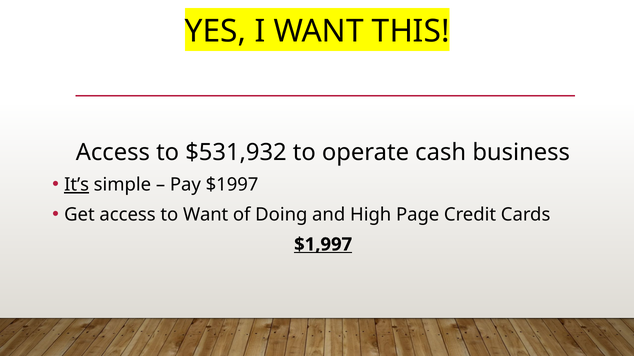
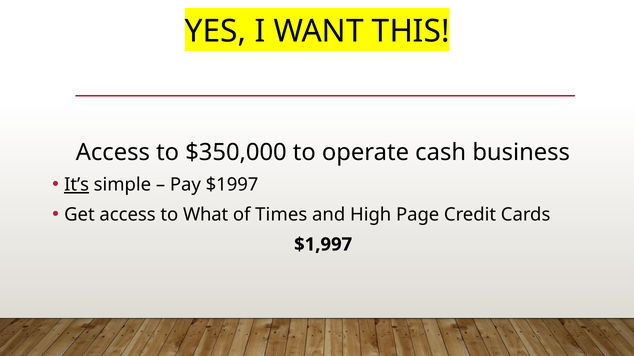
$531,932: $531,932 -> $350,000 (236, 152)
to Want: Want -> What (206, 215)
Doing: Doing -> Times (281, 215)
$1,997 underline: present -> none (323, 245)
